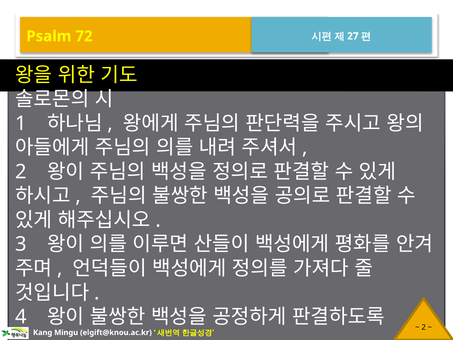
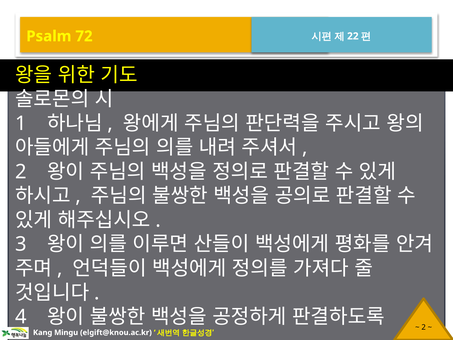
27: 27 -> 22 (353, 36)
